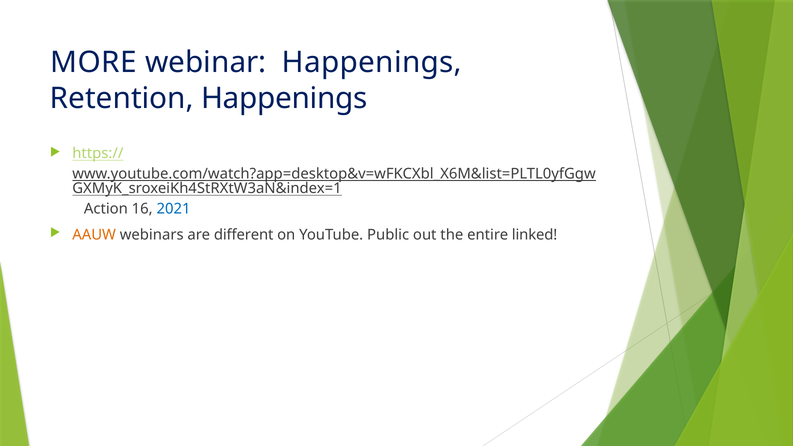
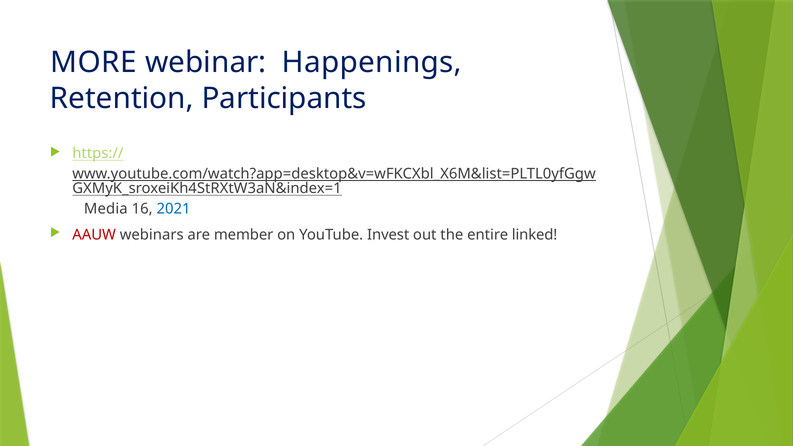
Retention Happenings: Happenings -> Participants (284, 98)
Action: Action -> Media (106, 209)
AAUW colour: orange -> red (94, 235)
different: different -> member (244, 235)
Public: Public -> Invest (388, 235)
